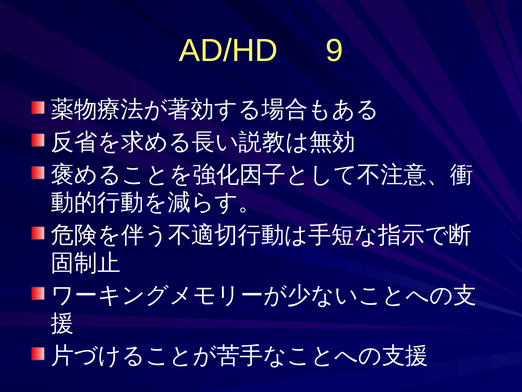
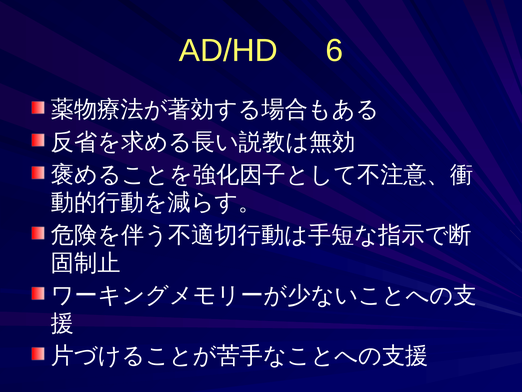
9: 9 -> 6 (334, 51)
